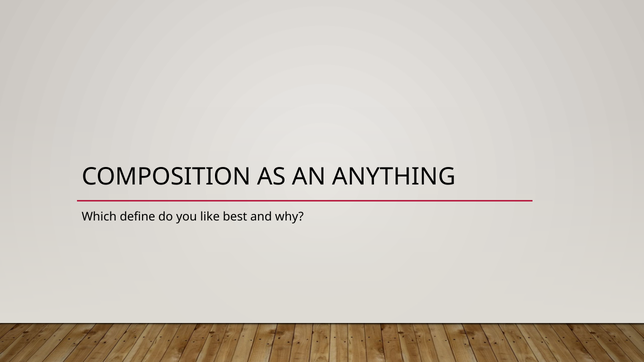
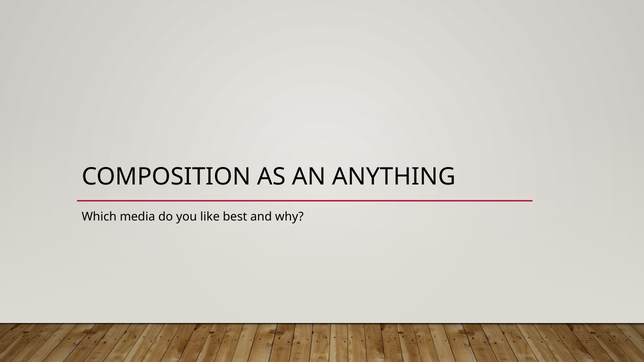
define: define -> media (137, 217)
